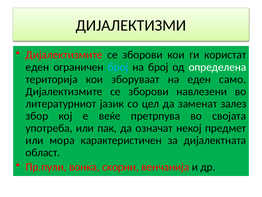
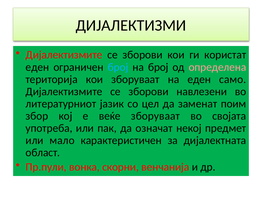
определена colour: white -> pink (217, 67)
залез: залез -> поим (234, 103)
веќе претрпува: претрпува -> зборуваат (155, 116)
мора: мора -> мало (62, 140)
